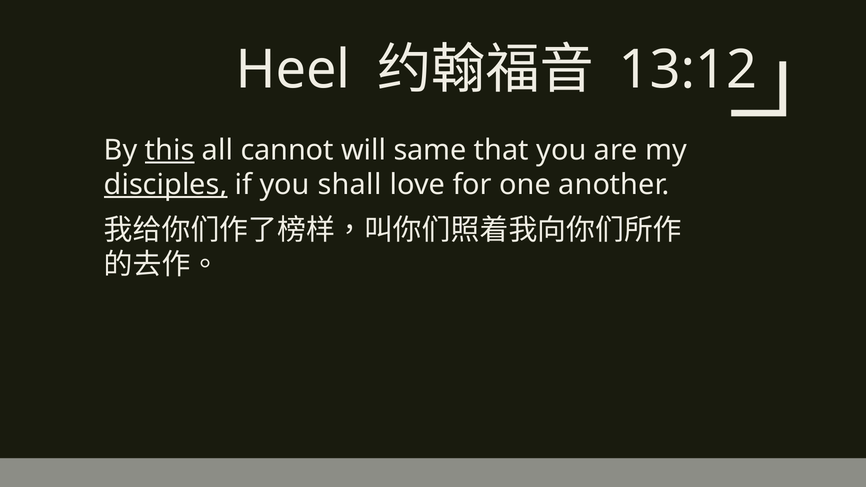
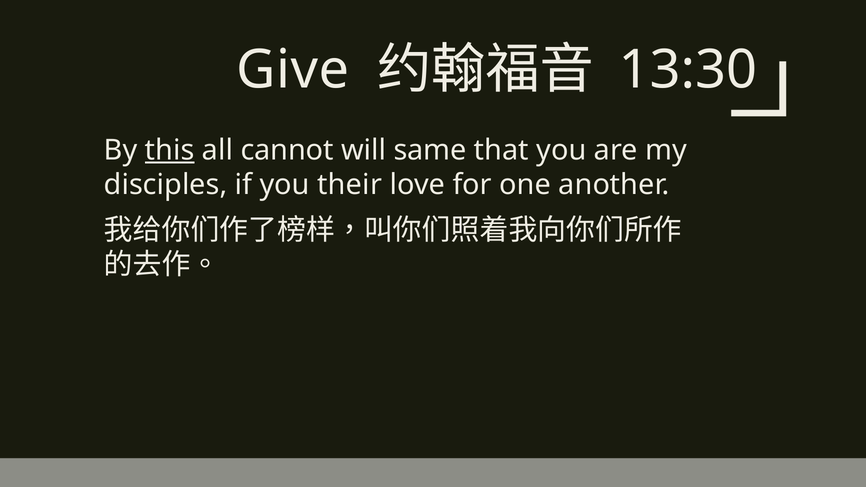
Heel: Heel -> Give (293, 70)
13:12: 13:12 -> 13:30 (688, 70)
disciples underline: present -> none (166, 185)
shall: shall -> their (350, 185)
